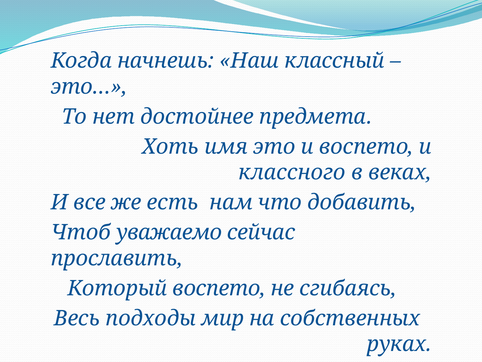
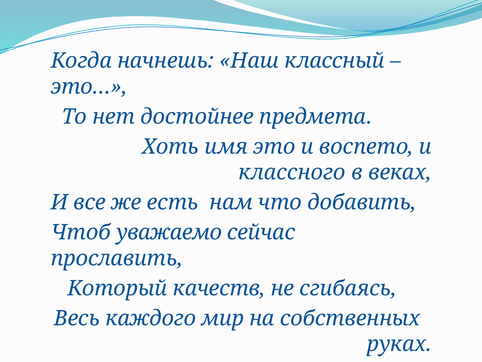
Который воспето: воспето -> качеств (219, 288)
подходы: подходы -> каждого (151, 318)
